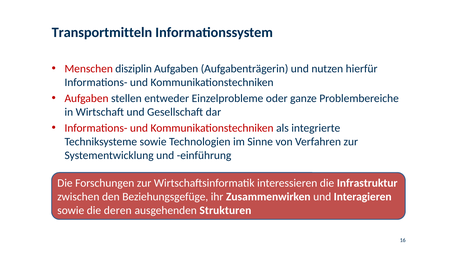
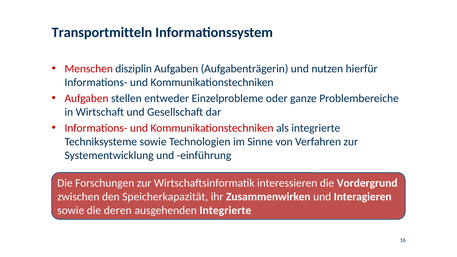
Infrastruktur: Infrastruktur -> Vordergrund (367, 183)
Beziehungsgefüge: Beziehungsgefüge -> Speicherkapazität (165, 197)
ausgehenden Strukturen: Strukturen -> Integrierte (225, 210)
